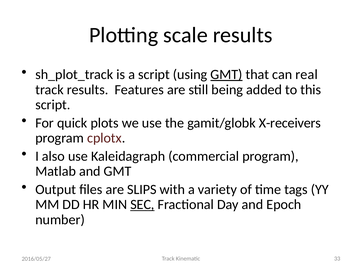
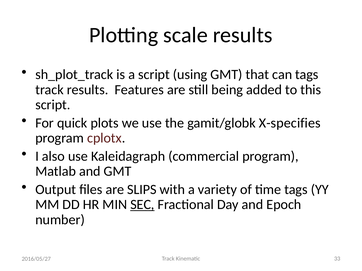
GMT underline: present -> none (226, 75)
can real: real -> tags (307, 75)
X-receivers: X-receivers -> X-specifies (290, 123)
